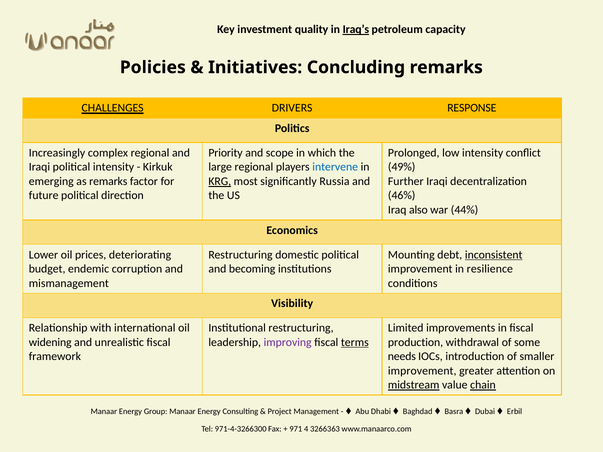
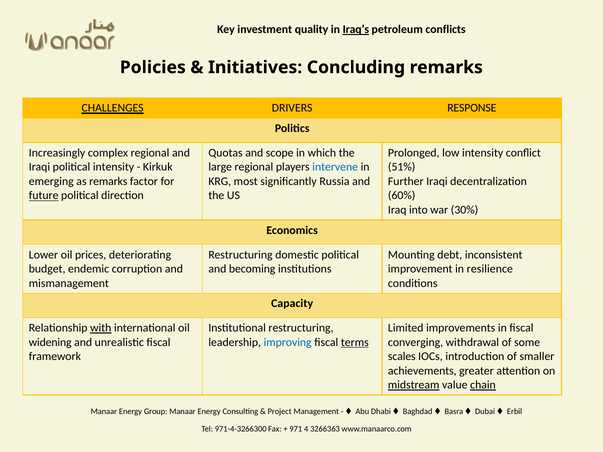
capacity: capacity -> conflicts (446, 29)
Priority: Priority -> Quotas (226, 153)
49%: 49% -> 51% (402, 167)
KRG underline: present -> none (220, 181)
future underline: none -> present (44, 196)
46%: 46% -> 60% (402, 196)
also: also -> into (418, 210)
44%: 44% -> 30% (465, 210)
inconsistent underline: present -> none (494, 255)
Visibility: Visibility -> Capacity (292, 304)
with underline: none -> present (101, 328)
improving colour: purple -> blue (288, 342)
production: production -> converging (416, 342)
needs: needs -> scales (402, 357)
improvement: improvement -> achievements (422, 371)
